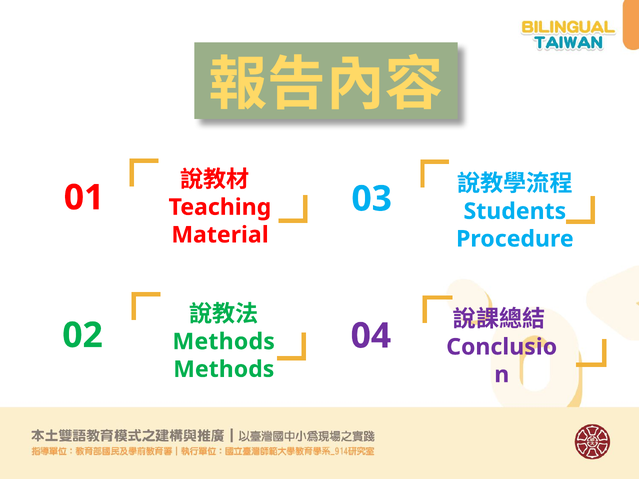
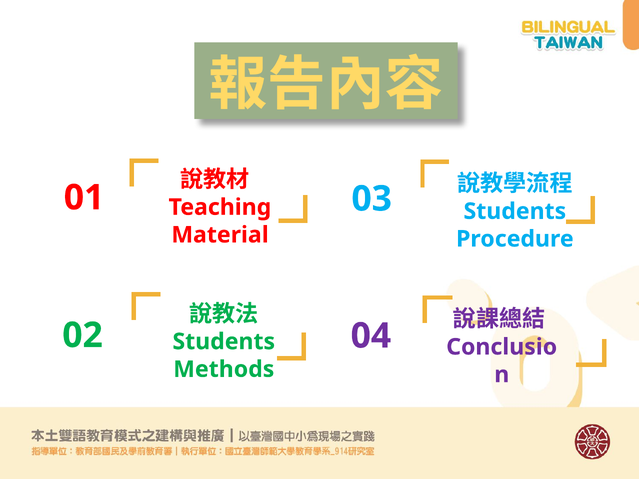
Methods: Methods -> Students (224, 342)
